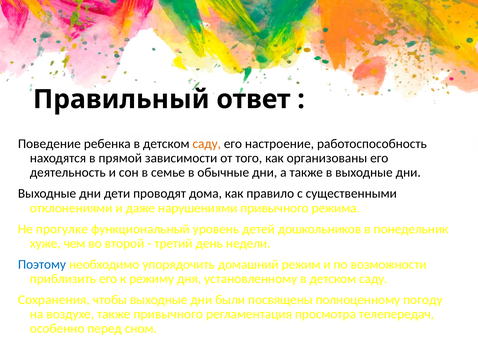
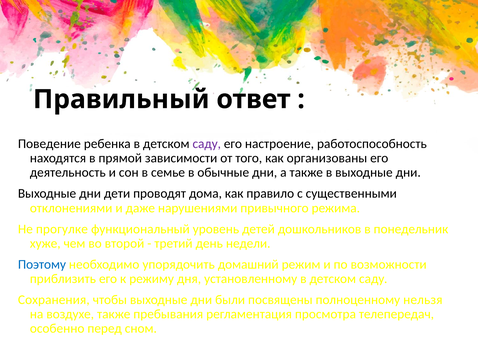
саду colour: orange -> purple (207, 144)
погоду: погоду -> нельзя (423, 299)
также привычного: привычного -> пребывания (168, 314)
